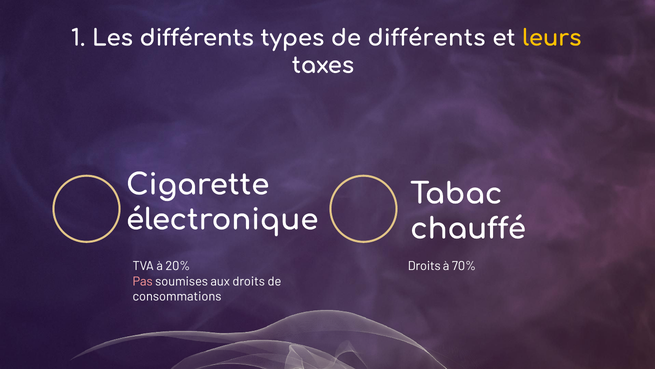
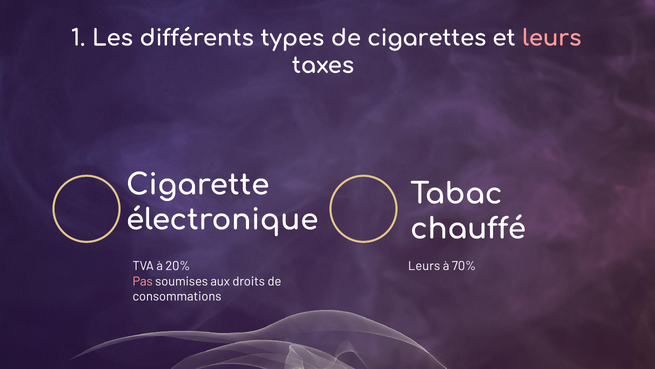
de différents: différents -> cigarettes (427, 38)
leurs colour: yellow -> pink (552, 38)
Droits: Droits -> Leurs (424, 266)
